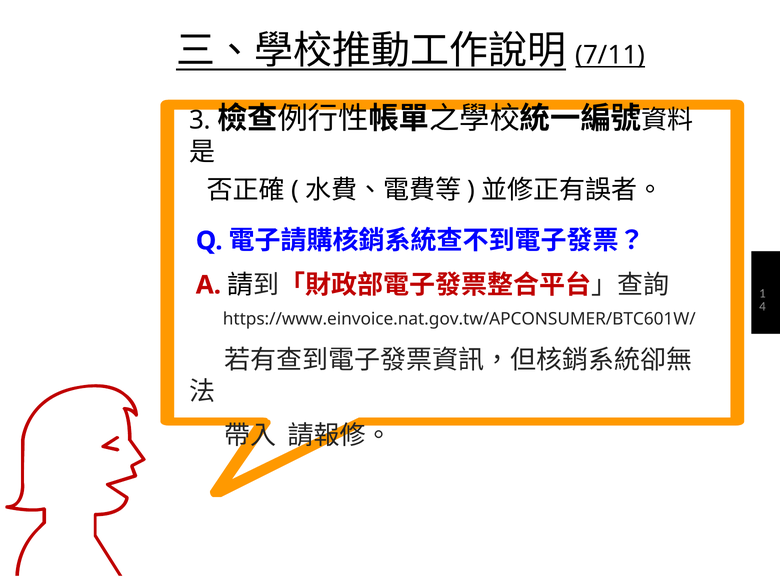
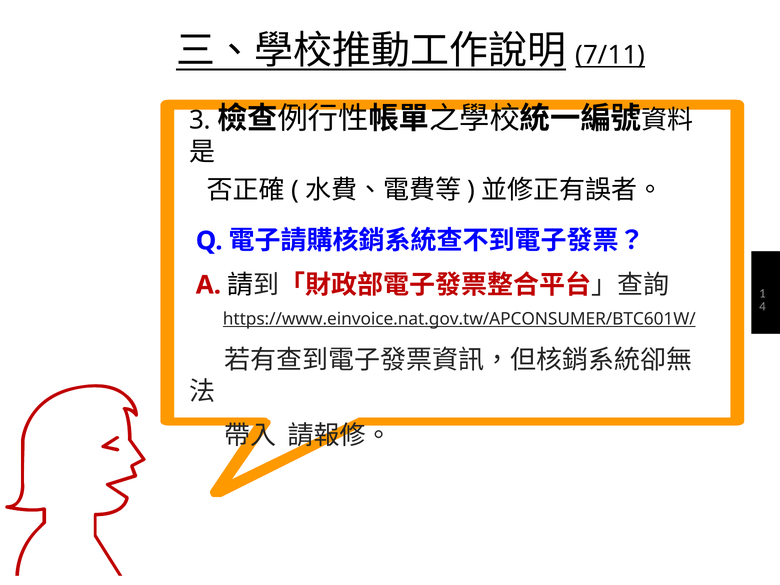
https://www.einvoice.nat.gov.tw/APCONSUMER/BTC601W/ underline: none -> present (459, 319)
